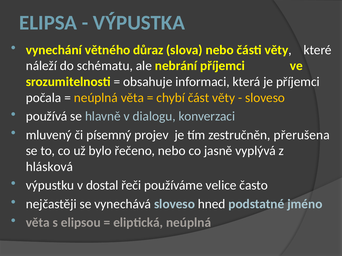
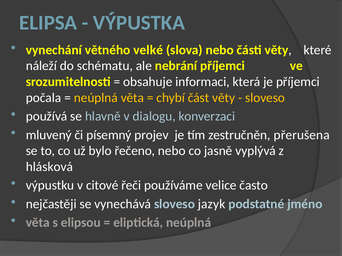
důraz: důraz -> velké (148, 50)
dostal: dostal -> citové (102, 186)
hned: hned -> jazyk (212, 204)
